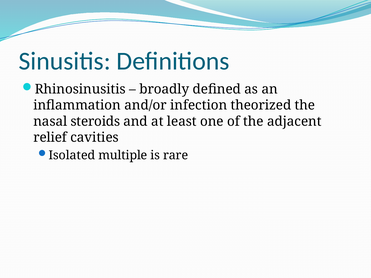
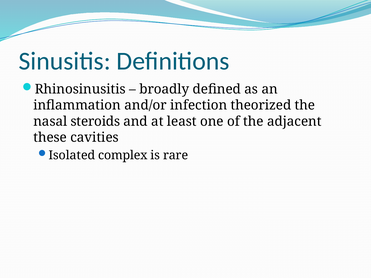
relief: relief -> these (50, 138)
multiple: multiple -> complex (123, 155)
